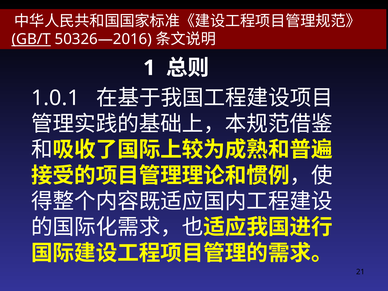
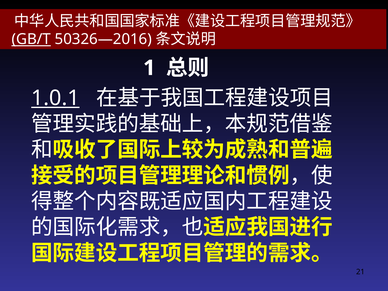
1.0.1 underline: none -> present (55, 98)
